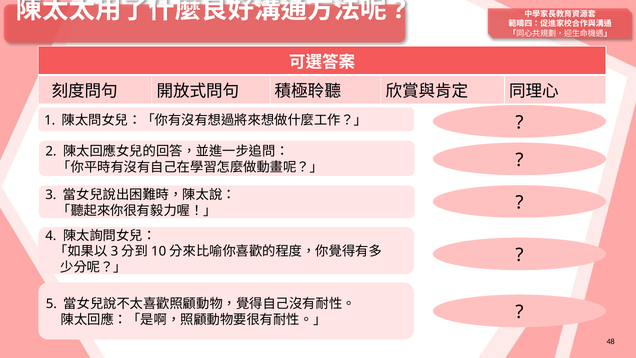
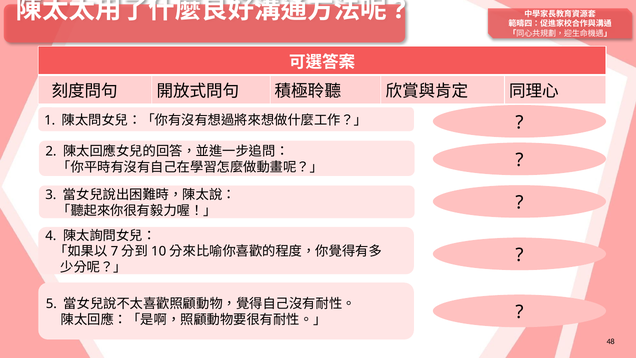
3: 3 -> 7 (114, 251)
